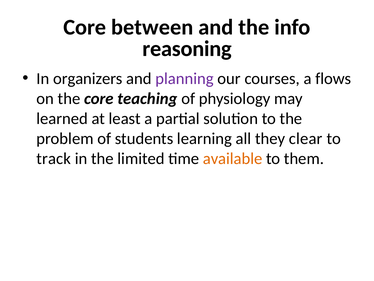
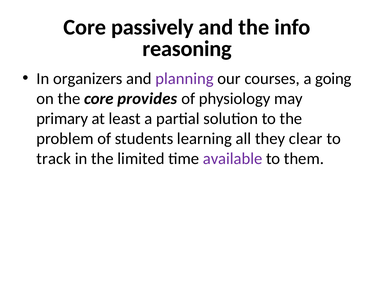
between: between -> passively (152, 27)
flows: flows -> going (333, 78)
teaching: teaching -> provides (147, 98)
learned: learned -> primary (62, 118)
available colour: orange -> purple (233, 158)
